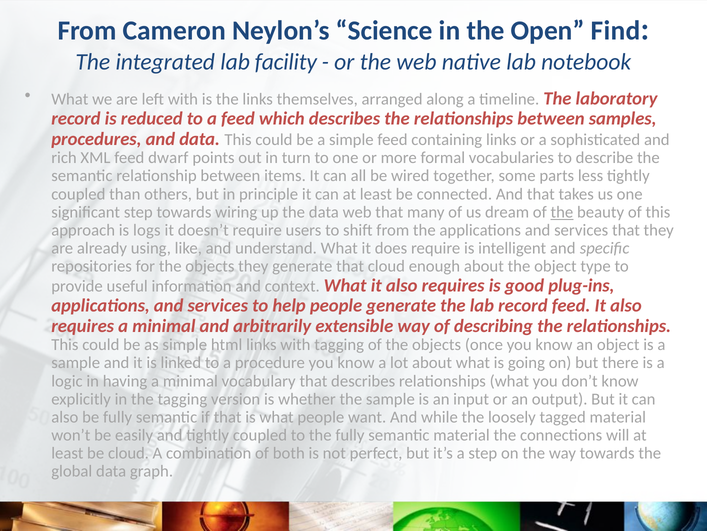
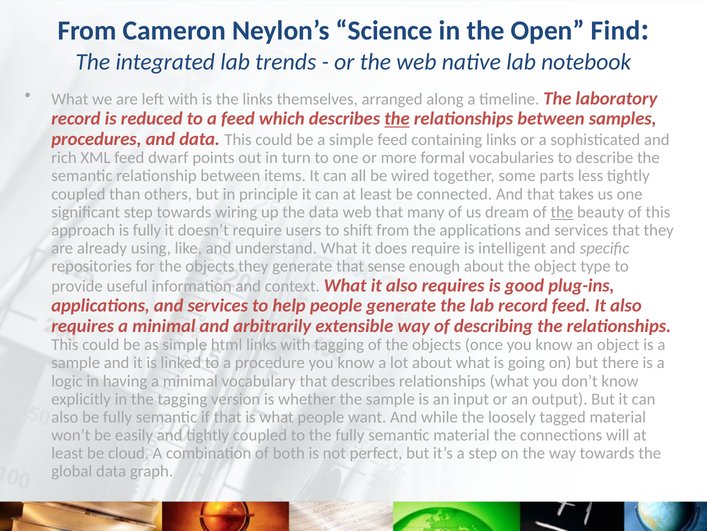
facility: facility -> trends (286, 62)
the underline: none -> present (397, 119)
is logs: logs -> fully (147, 230)
that cloud: cloud -> sense (386, 266)
